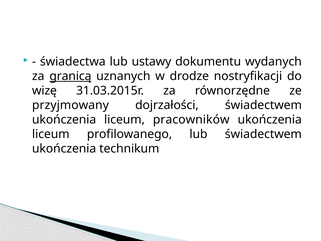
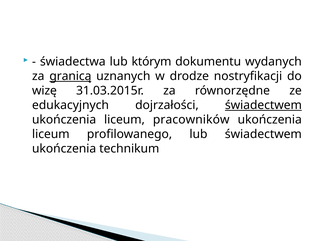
ustawy: ustawy -> którym (152, 62)
przyjmowany: przyjmowany -> edukacyjnych (70, 105)
świadectwem underline: none -> present (263, 105)
